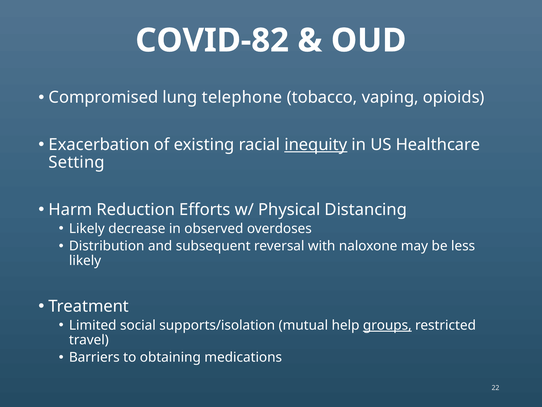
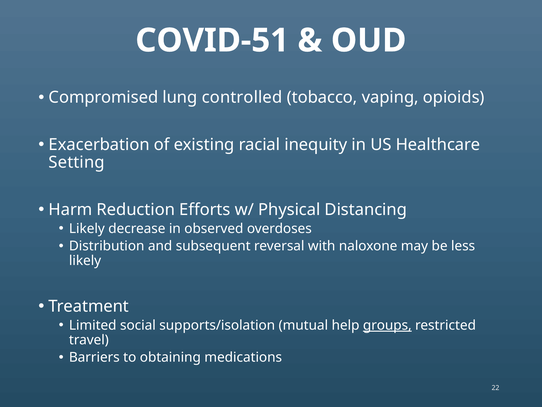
COVID-82: COVID-82 -> COVID-51 (212, 40)
telephone: telephone -> controlled (242, 97)
inequity underline: present -> none (316, 144)
